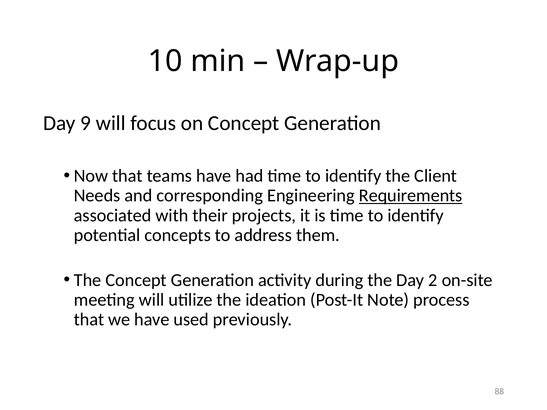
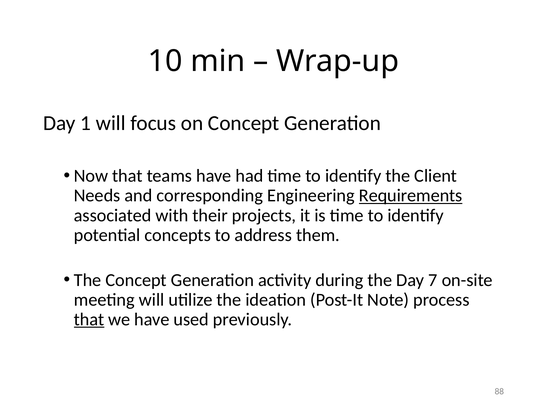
9: 9 -> 1 (86, 123)
2: 2 -> 7 (433, 280)
that underline: none -> present (89, 320)
